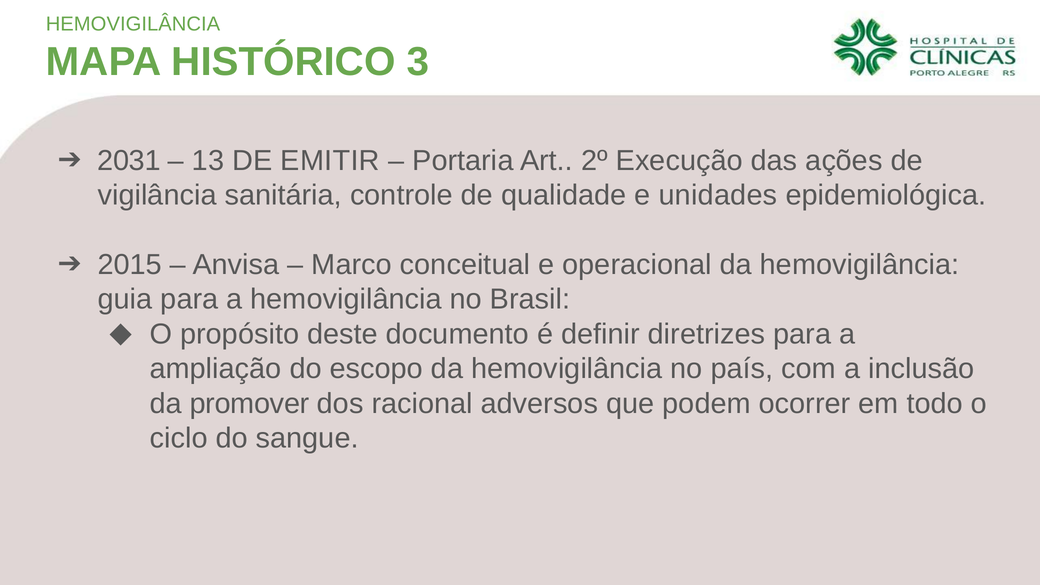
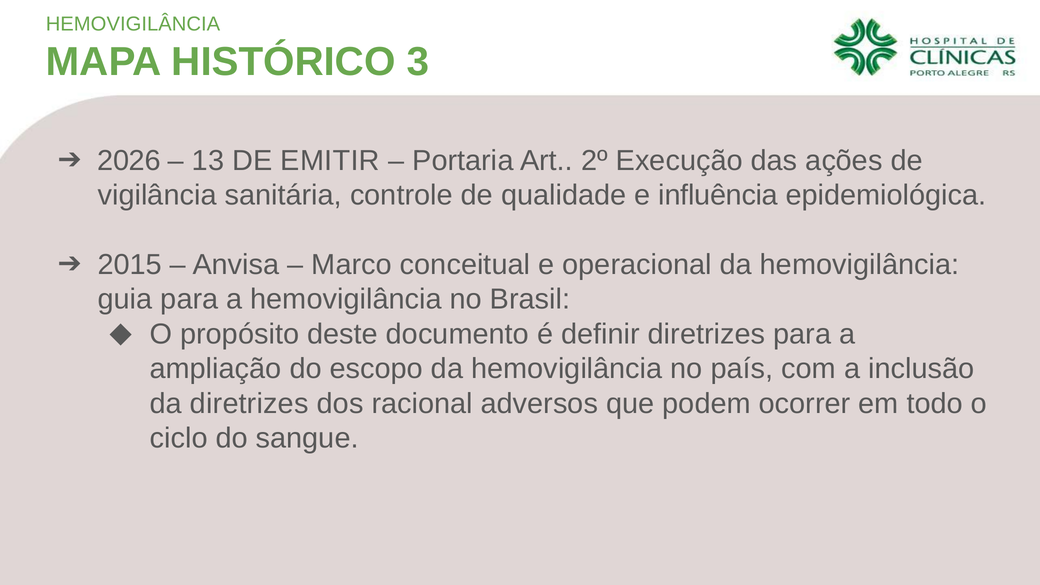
2031: 2031 -> 2026 (129, 161)
unidades: unidades -> influência (718, 196)
da promover: promover -> diretrizes (249, 404)
